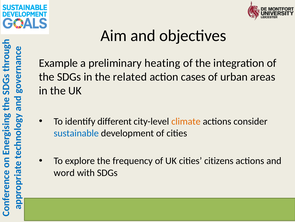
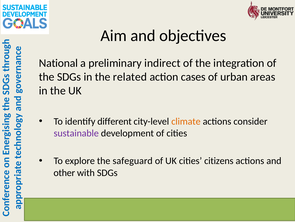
Example: Example -> National (58, 63)
heating: heating -> indirect (162, 63)
sustainable colour: blue -> purple (76, 133)
frequency: frequency -> safeguard (133, 160)
word: word -> other (64, 172)
